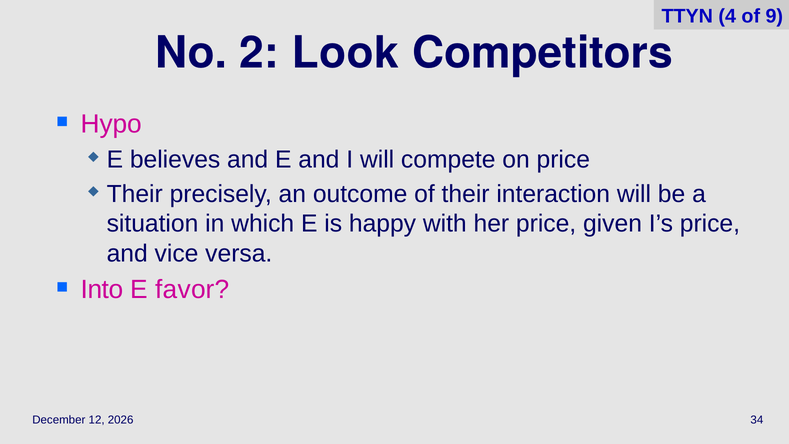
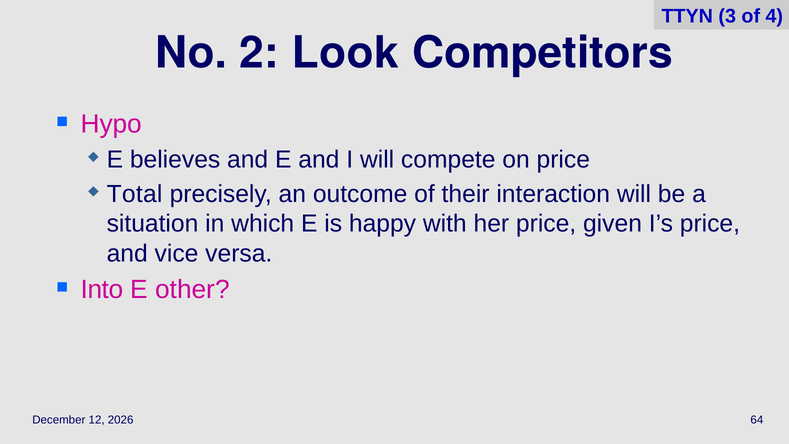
4: 4 -> 3 (727, 16)
9: 9 -> 4 (774, 16)
Their: Their -> Total (135, 194)
favor: favor -> other (193, 289)
34: 34 -> 64 (757, 420)
